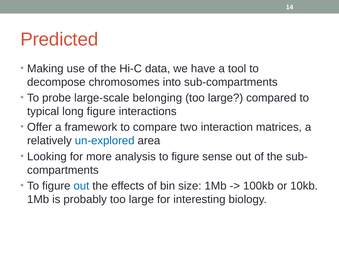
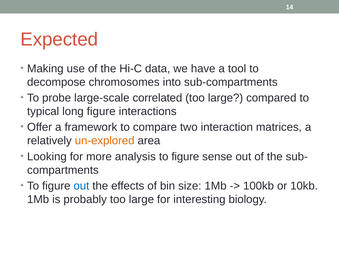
Predicted: Predicted -> Expected (59, 39)
belonging: belonging -> correlated (157, 98)
un-explored colour: blue -> orange (105, 141)
